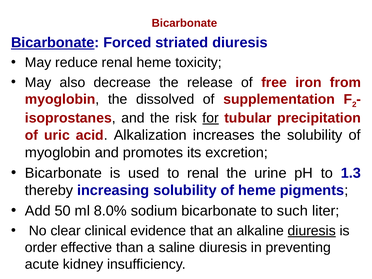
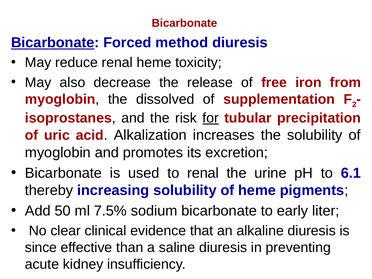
striated: striated -> method (182, 43)
1.3: 1.3 -> 6.1 (351, 173)
8.0%: 8.0% -> 7.5% (110, 211)
such: such -> early (292, 211)
diuresis underline: present -> none (312, 231)
order: order -> since (41, 248)
